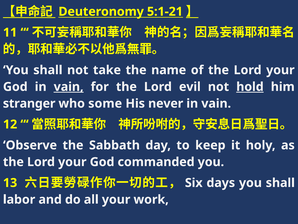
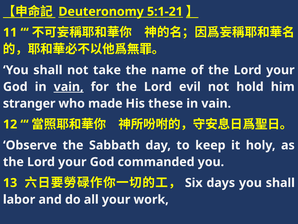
hold underline: present -> none (250, 87)
some: some -> made (105, 103)
never: never -> these (166, 103)
